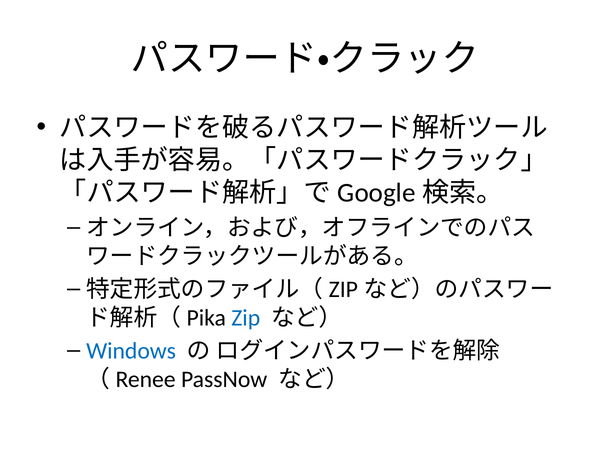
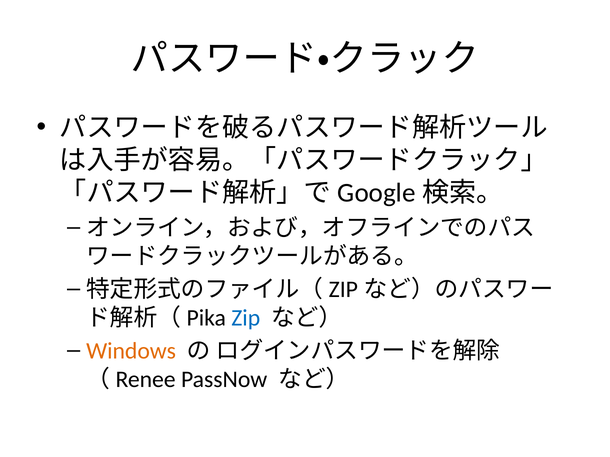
Windows colour: blue -> orange (131, 351)
